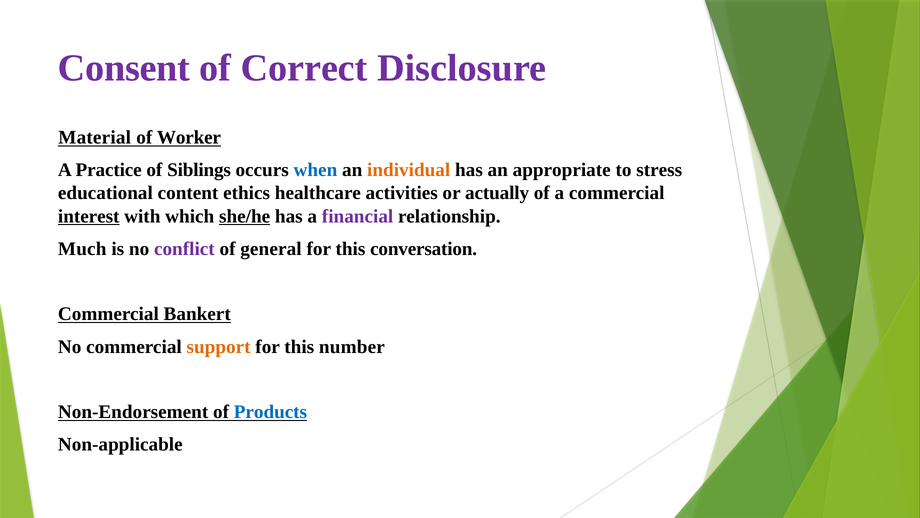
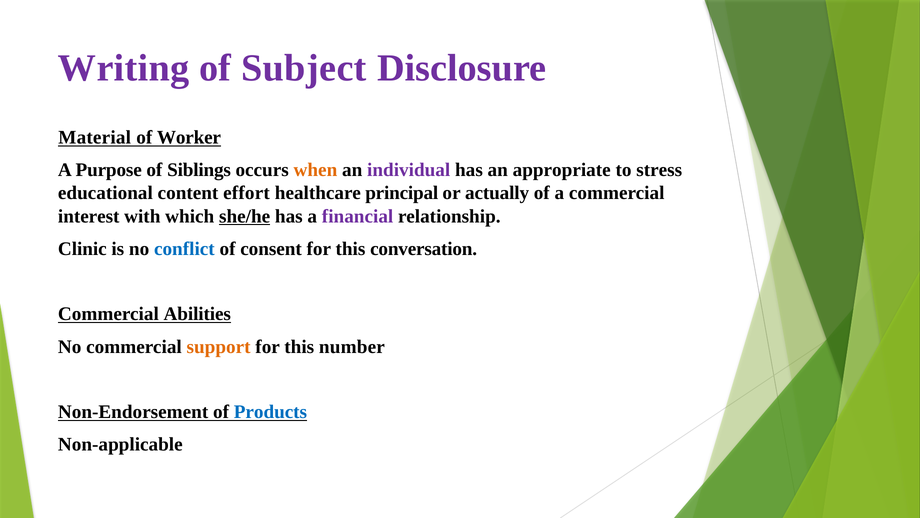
Consent: Consent -> Writing (124, 68)
Correct: Correct -> Subject (304, 68)
Practice: Practice -> Purpose (109, 170)
when colour: blue -> orange (315, 170)
individual colour: orange -> purple (409, 170)
ethics: ethics -> effort (247, 193)
activities: activities -> principal (402, 193)
interest underline: present -> none (89, 216)
Much: Much -> Clinic (82, 249)
conflict colour: purple -> blue (184, 249)
general: general -> consent (271, 249)
Bankert: Bankert -> Abilities (197, 314)
